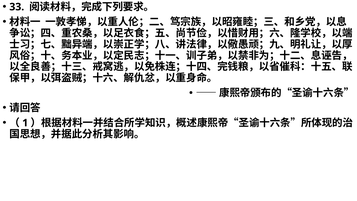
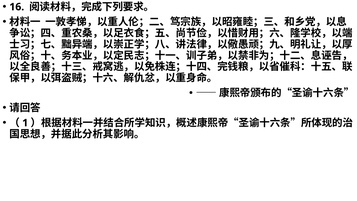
33: 33 -> 16 (17, 7)
